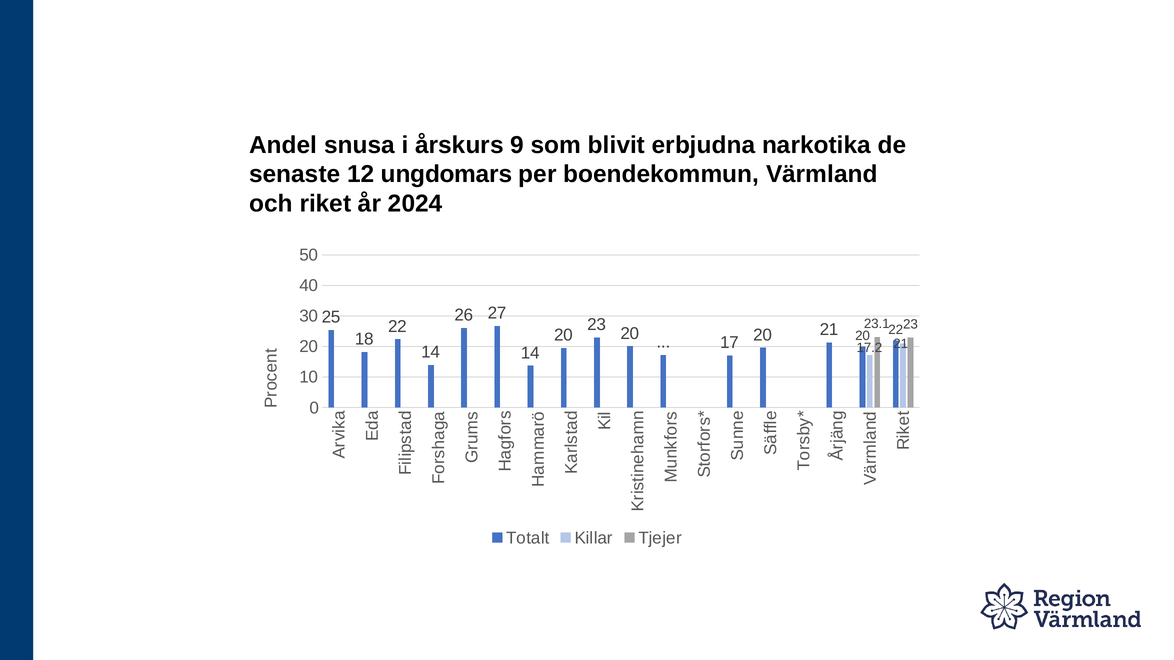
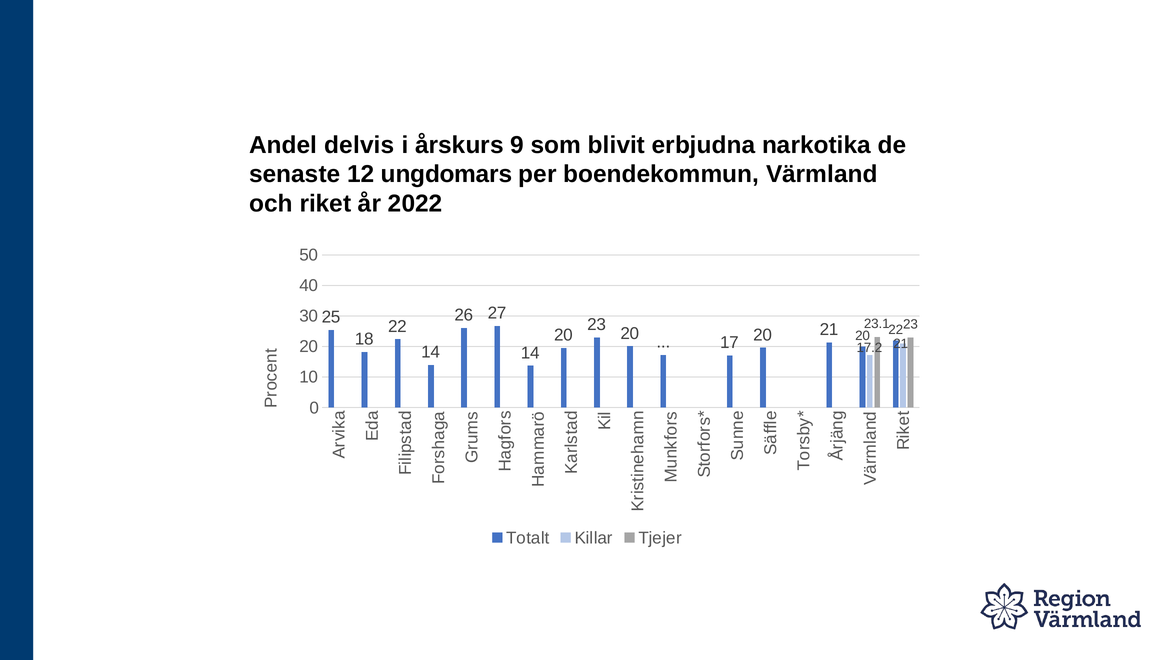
snusa: snusa -> delvis (359, 145)
2024: 2024 -> 2022 (415, 204)
